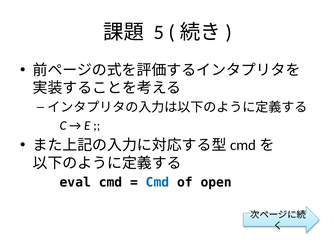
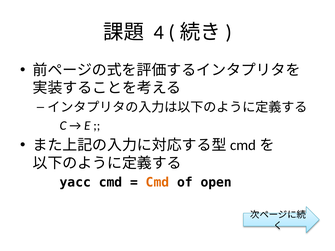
5: 5 -> 4 (159, 32)
eval: eval -> yacc (75, 183)
Cmd colour: blue -> orange (157, 183)
